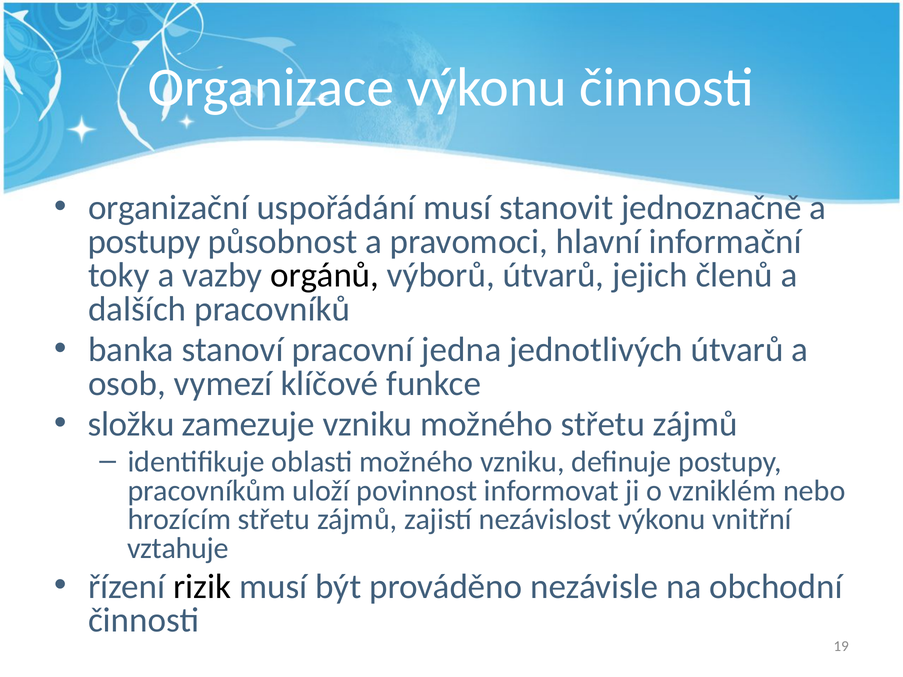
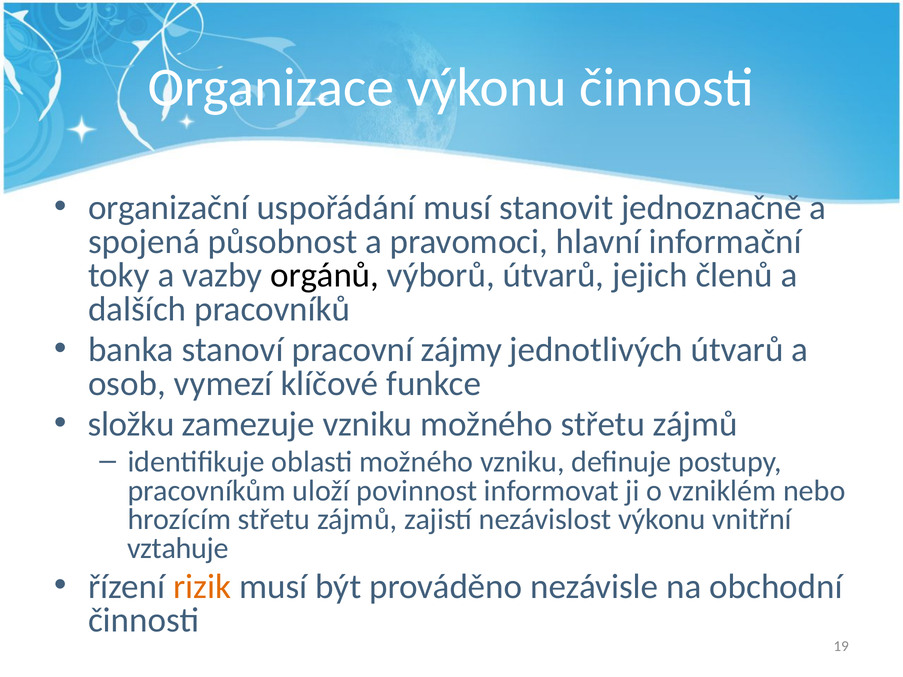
postupy: postupy -> spojená (144, 242)
jedna: jedna -> zájmy (462, 350)
rizik colour: black -> orange (202, 587)
